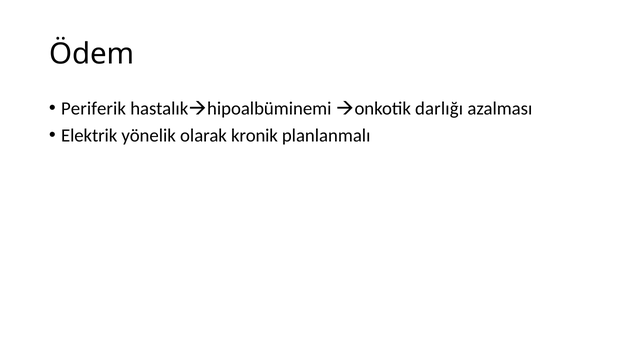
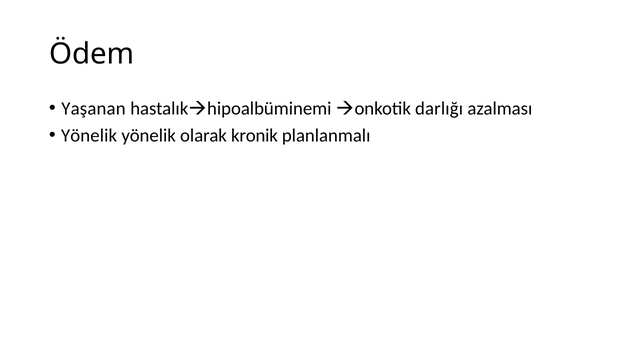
Periferik: Periferik -> Yaşanan (93, 109)
Elektrik: Elektrik -> Yönelik (89, 136)
